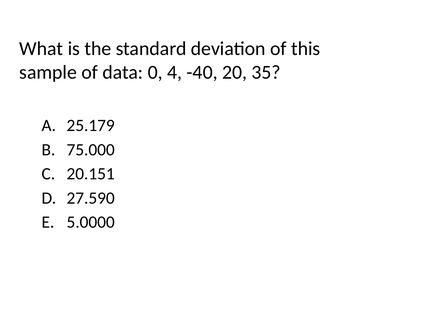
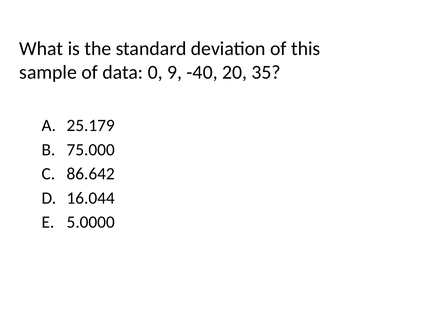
4: 4 -> 9 (175, 73)
20.151: 20.151 -> 86.642 (91, 174)
27.590: 27.590 -> 16.044 (91, 198)
